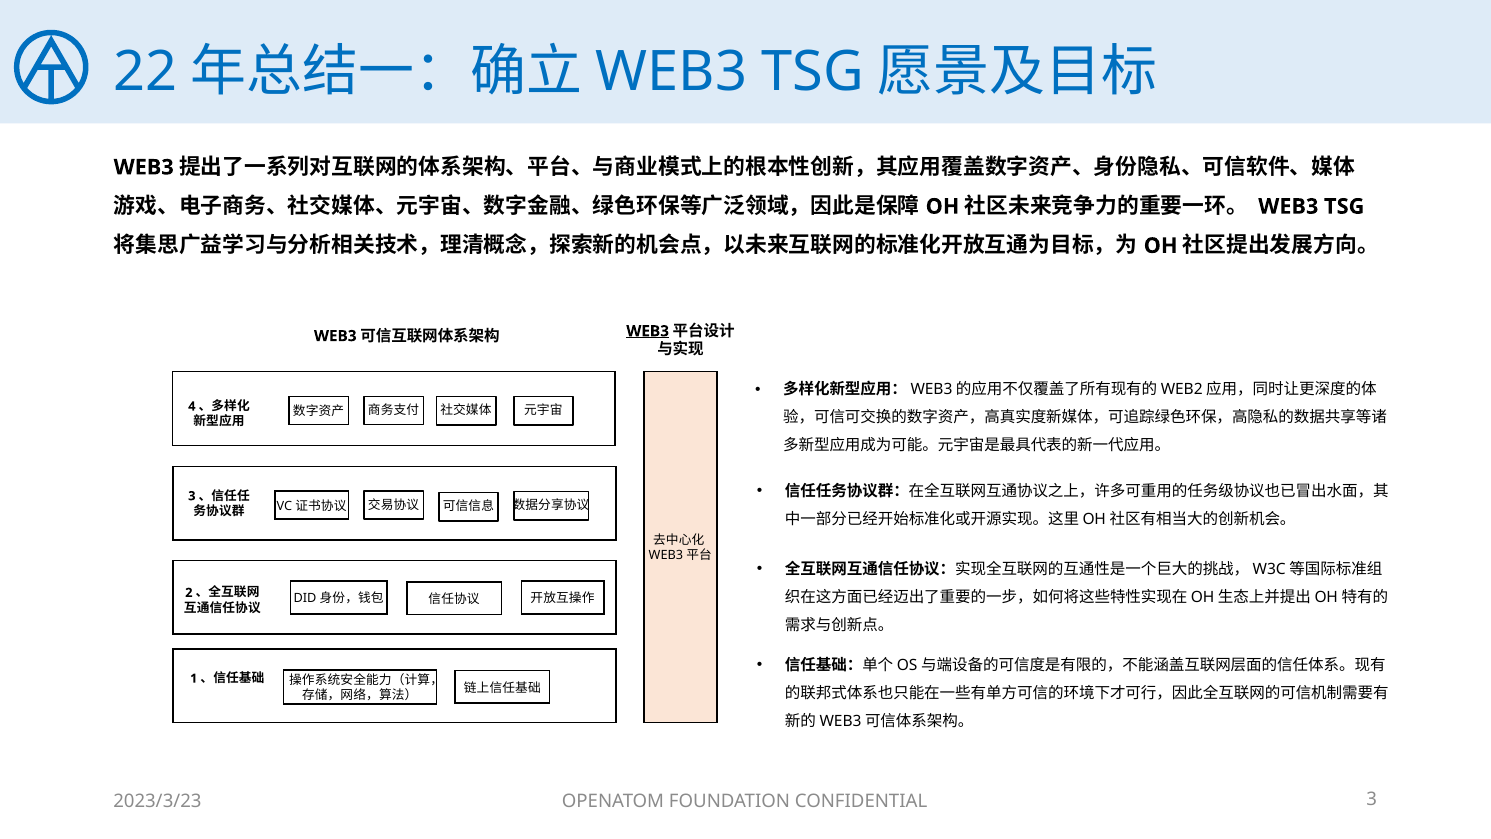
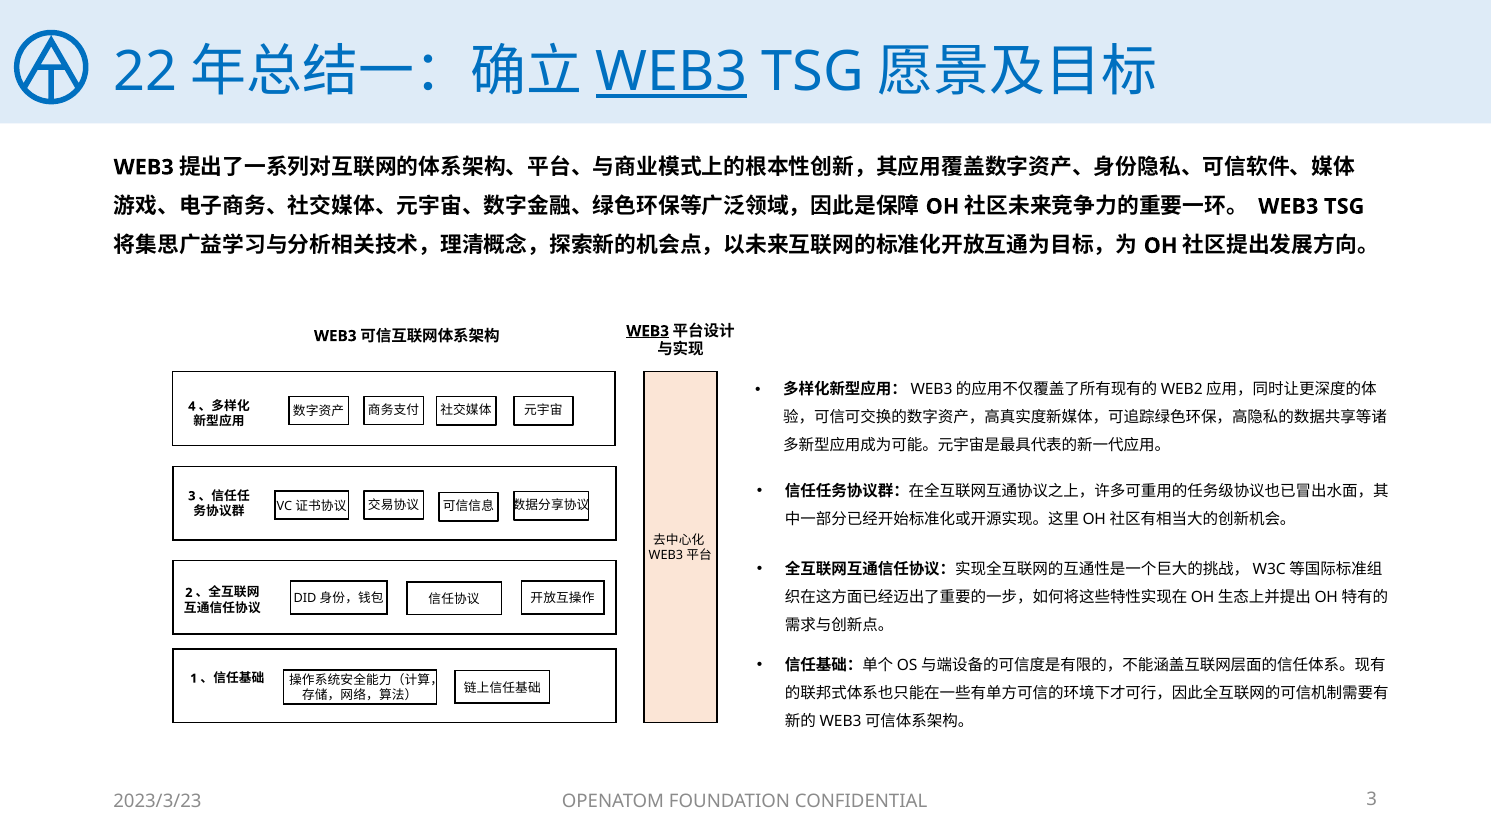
WEB3 underline: none -> present (671, 72)
